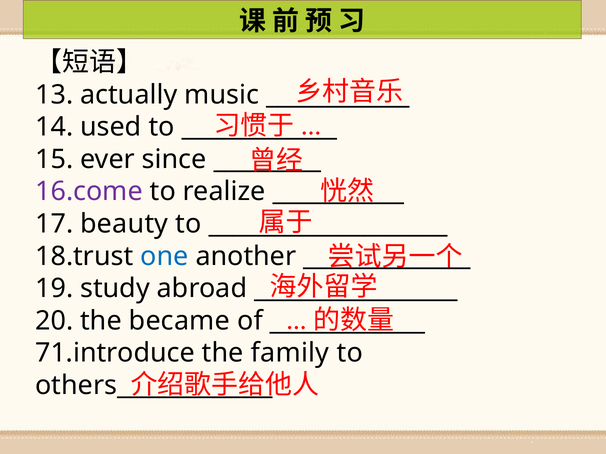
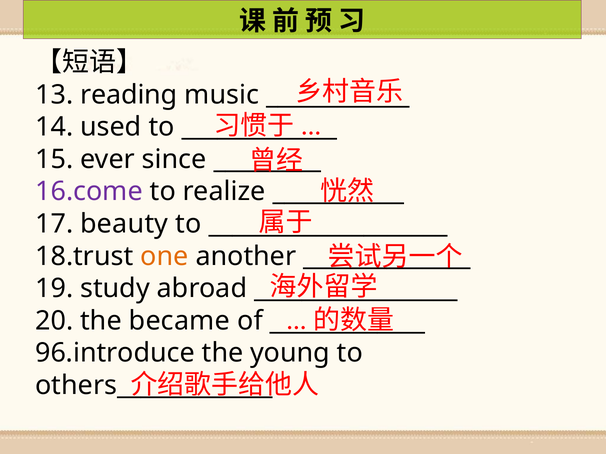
actually: actually -> reading (129, 95)
one colour: blue -> orange (164, 256)
71.introduce: 71.introduce -> 96.introduce (115, 353)
family: family -> young (290, 353)
